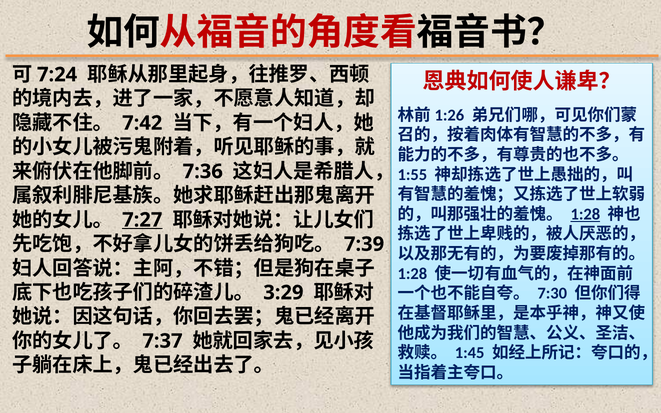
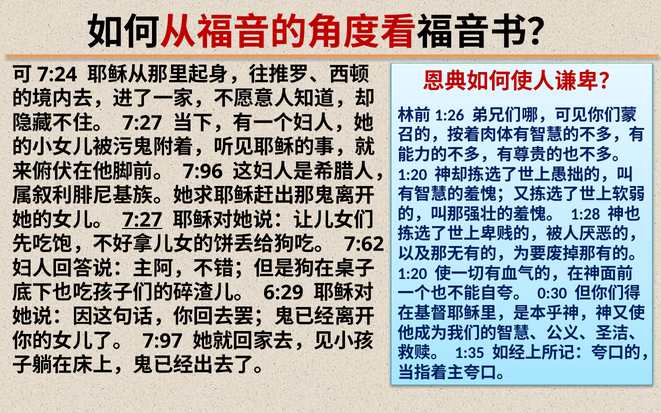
7:42: 7:42 -> 7:27 (142, 123)
7:36: 7:36 -> 7:96 (203, 172)
1:55: 1:55 -> 1:20 (412, 175)
1:28 underline: present -> none (585, 214)
7:39: 7:39 -> 7:62 (364, 244)
1:28: 1:28 -> 1:20 (412, 274)
3:29: 3:29 -> 6:29 (283, 293)
7:30: 7:30 -> 0:30 (552, 294)
7:37: 7:37 -> 7:97 (162, 341)
1:45: 1:45 -> 1:35 (470, 353)
